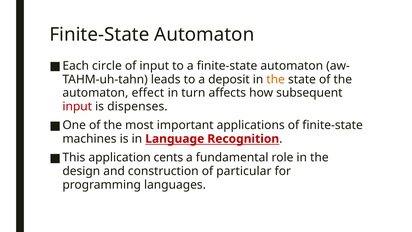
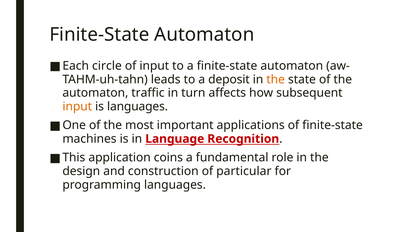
effect: effect -> traffic (148, 93)
input colour: red -> orange (77, 106)
is dispenses: dispenses -> languages (138, 106)
cents: cents -> coins (168, 157)
